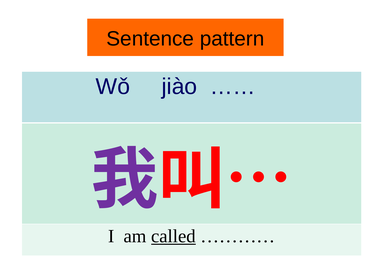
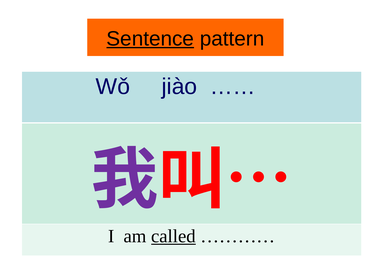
Sentence underline: none -> present (150, 39)
